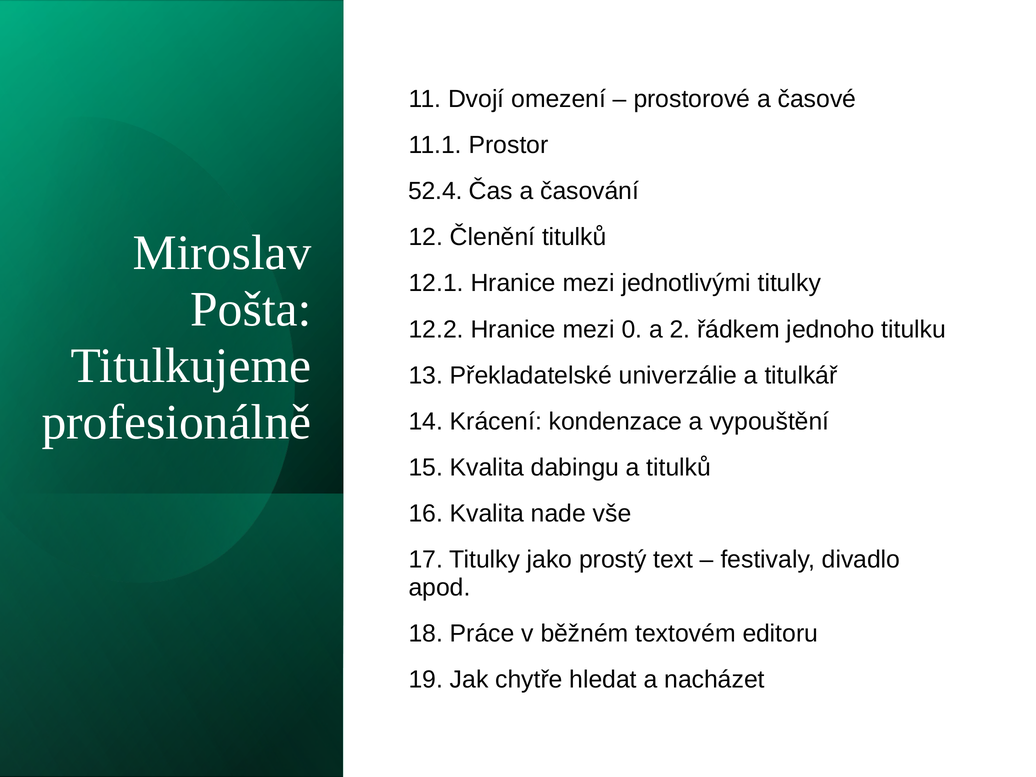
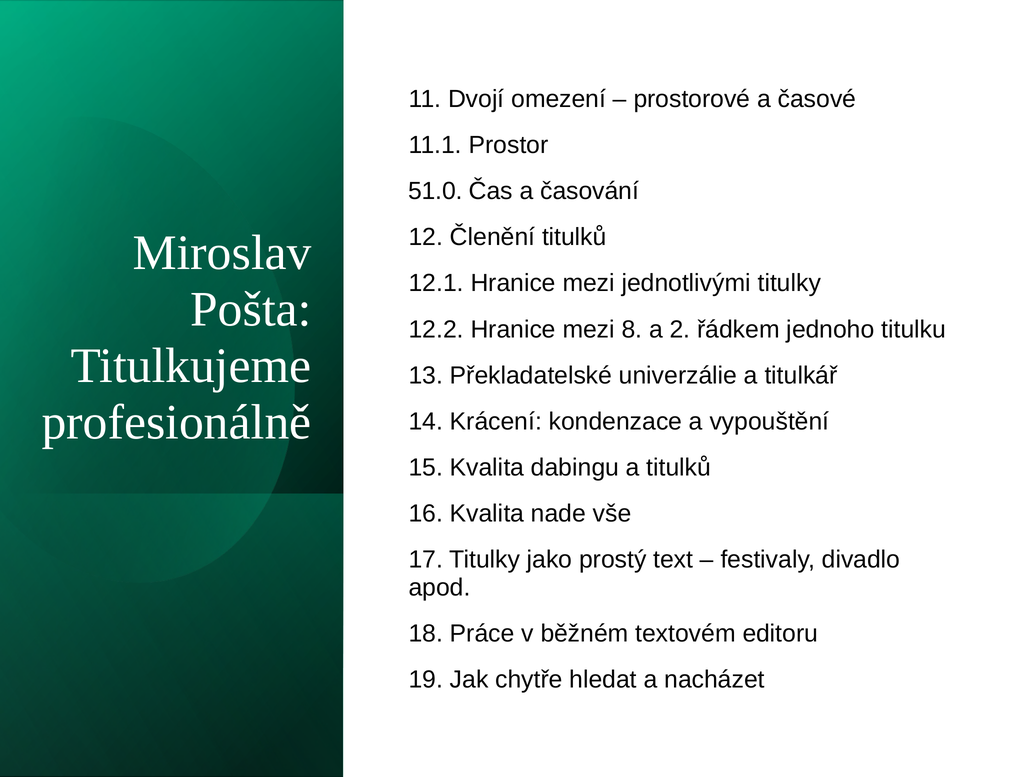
52.4: 52.4 -> 51.0 (435, 191)
0: 0 -> 8 (632, 329)
